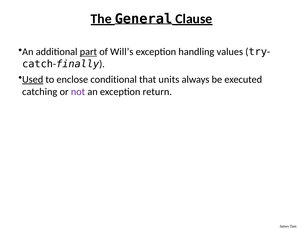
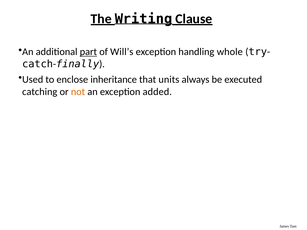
General: General -> Writing (144, 19)
values: values -> whole (230, 52)
Used underline: present -> none (33, 80)
conditional: conditional -> inheritance (114, 80)
not colour: purple -> orange (78, 92)
return: return -> added (157, 92)
